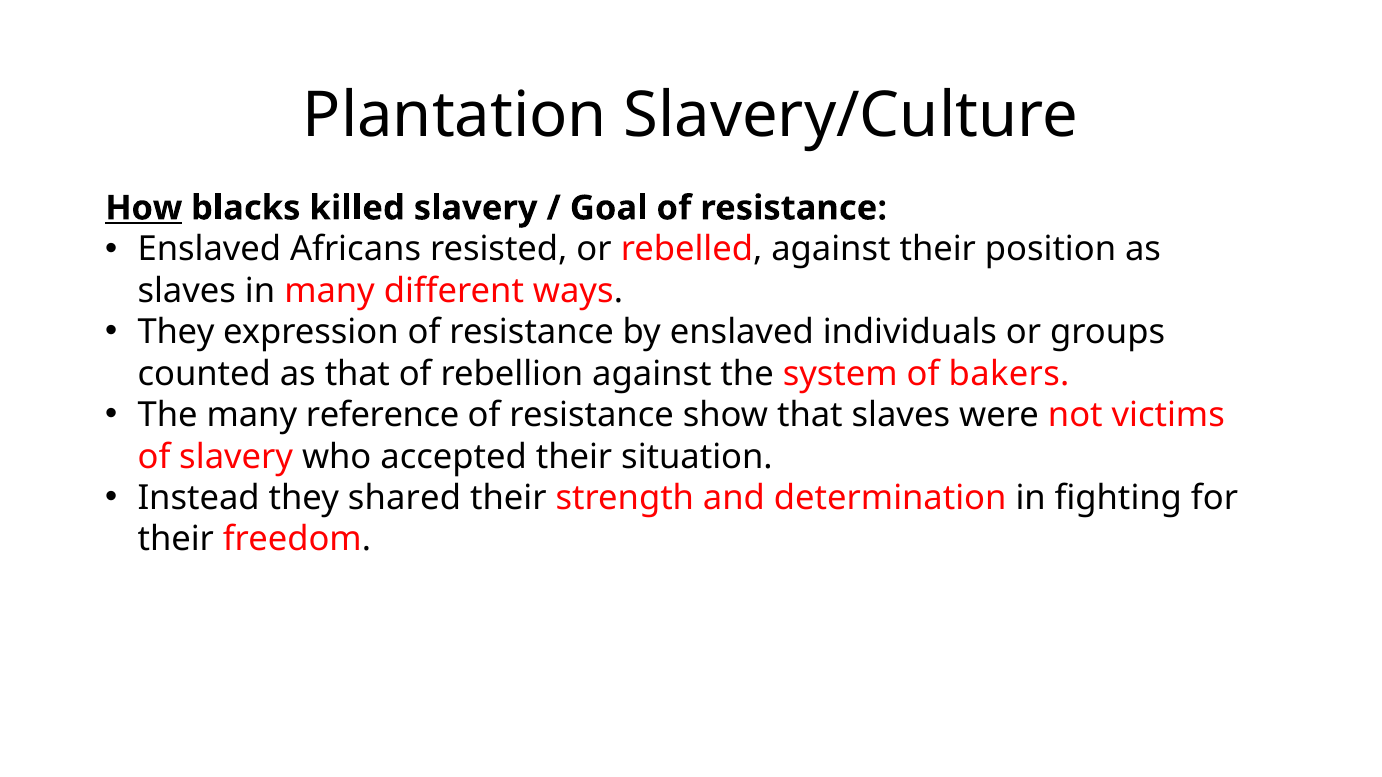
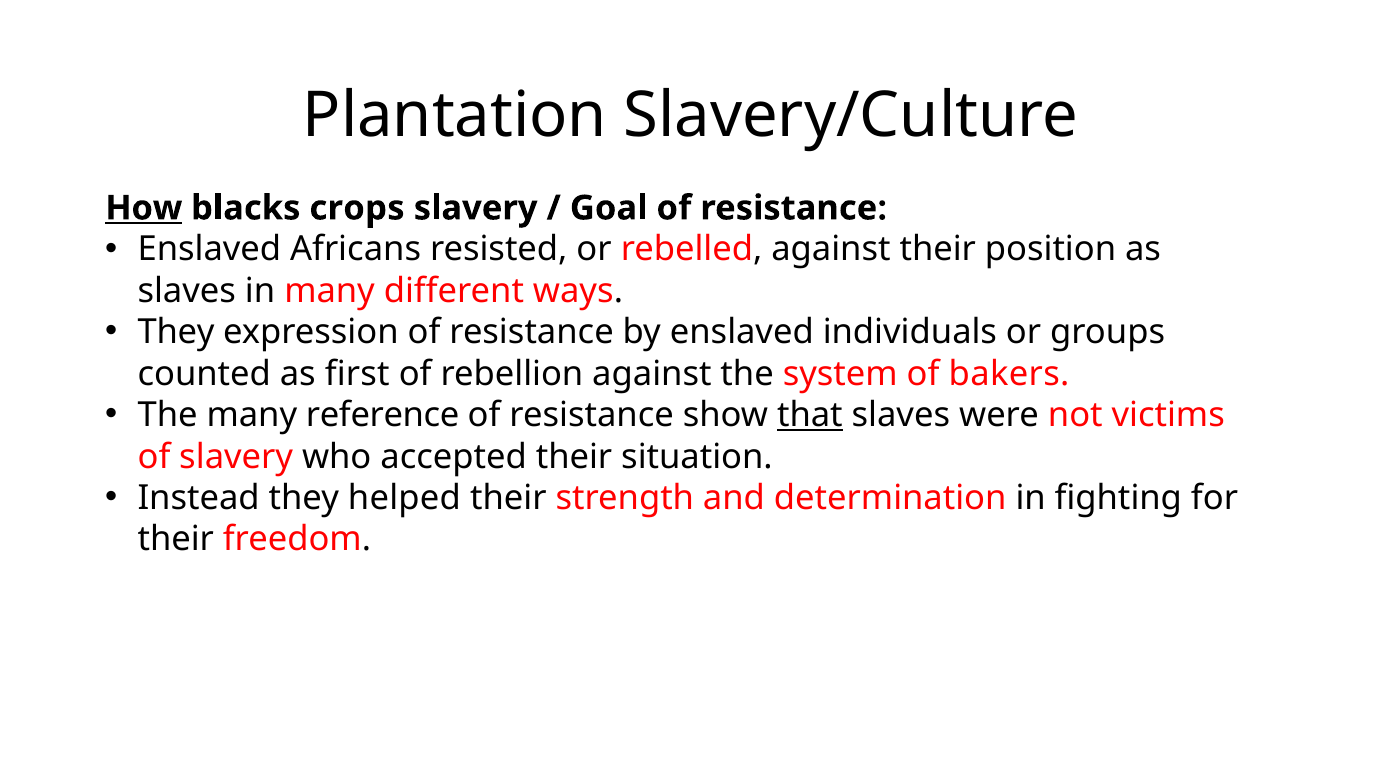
killed: killed -> crops (357, 208)
as that: that -> first (357, 374)
that underline: none -> present (810, 415)
shared: shared -> helped (404, 498)
